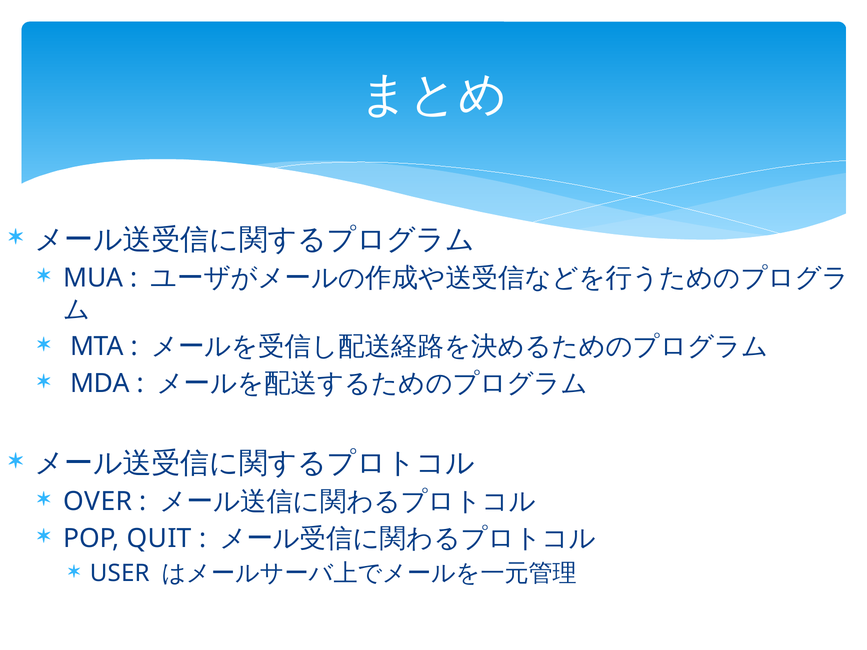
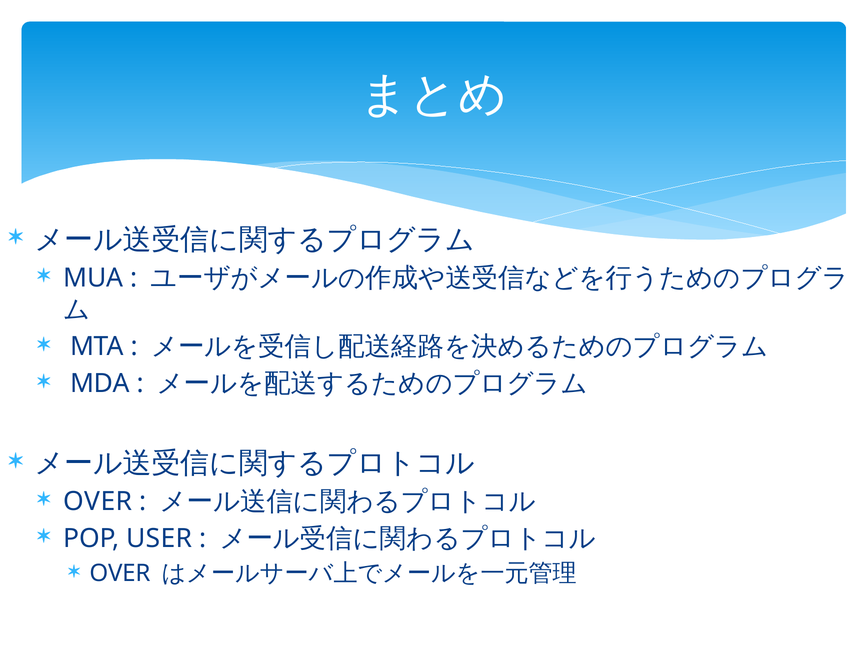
QUIT: QUIT -> USER (159, 539)
USER: USER -> OVER (120, 574)
